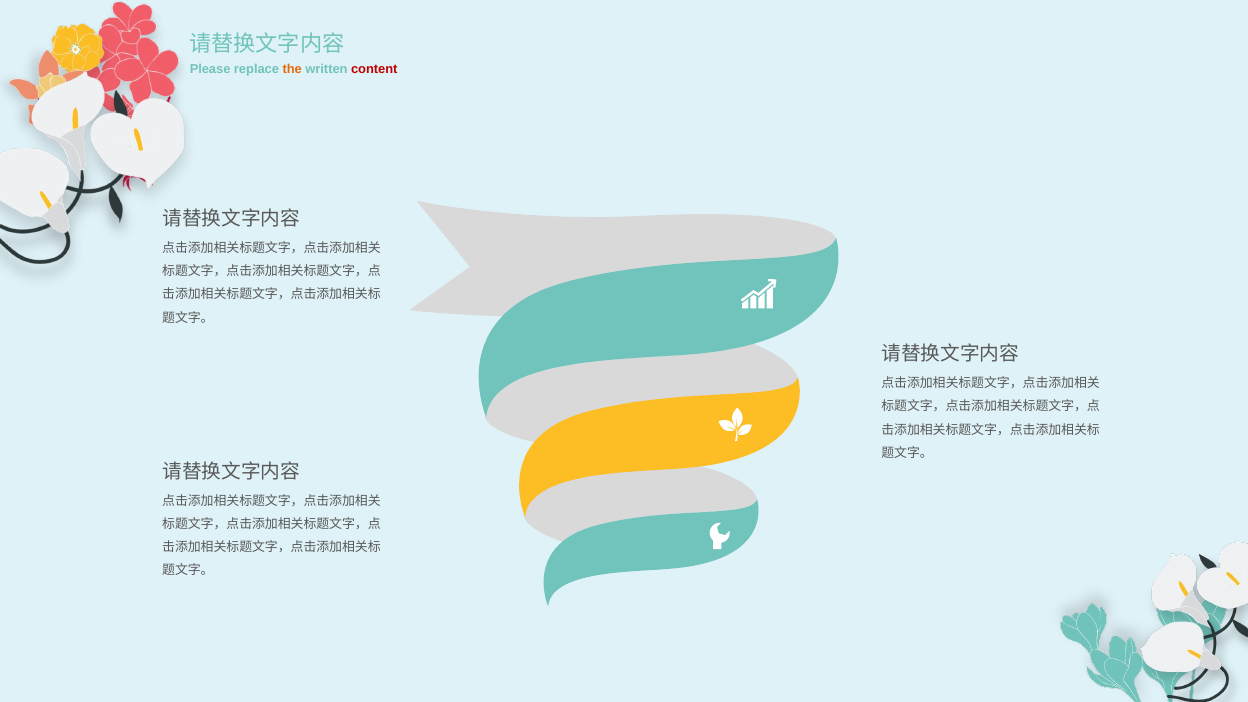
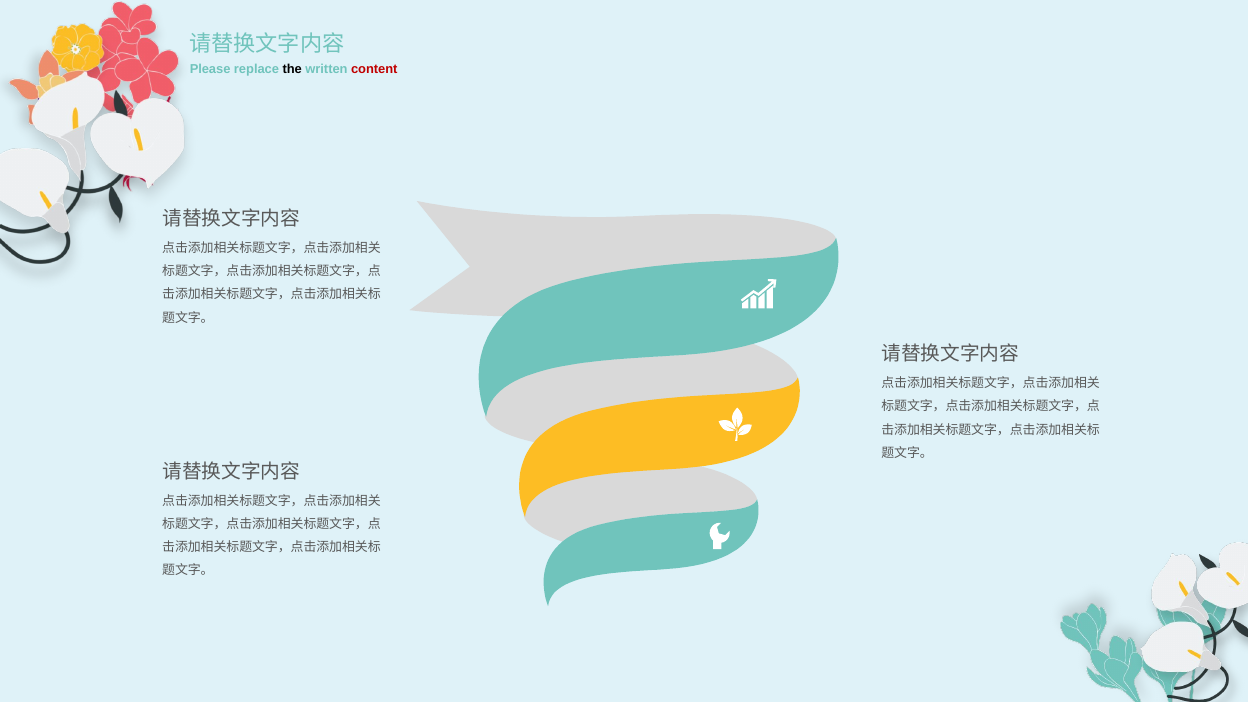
the colour: orange -> black (292, 69)
